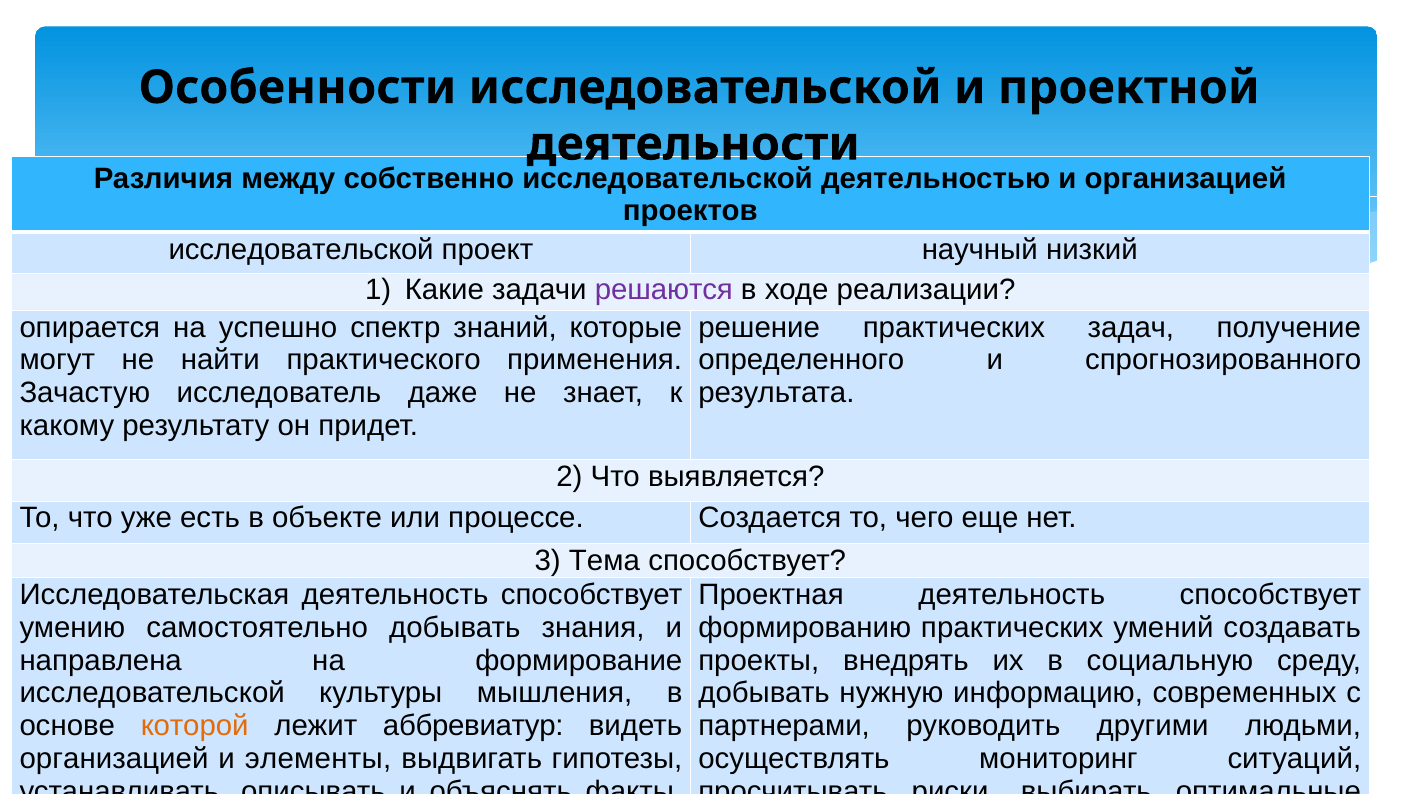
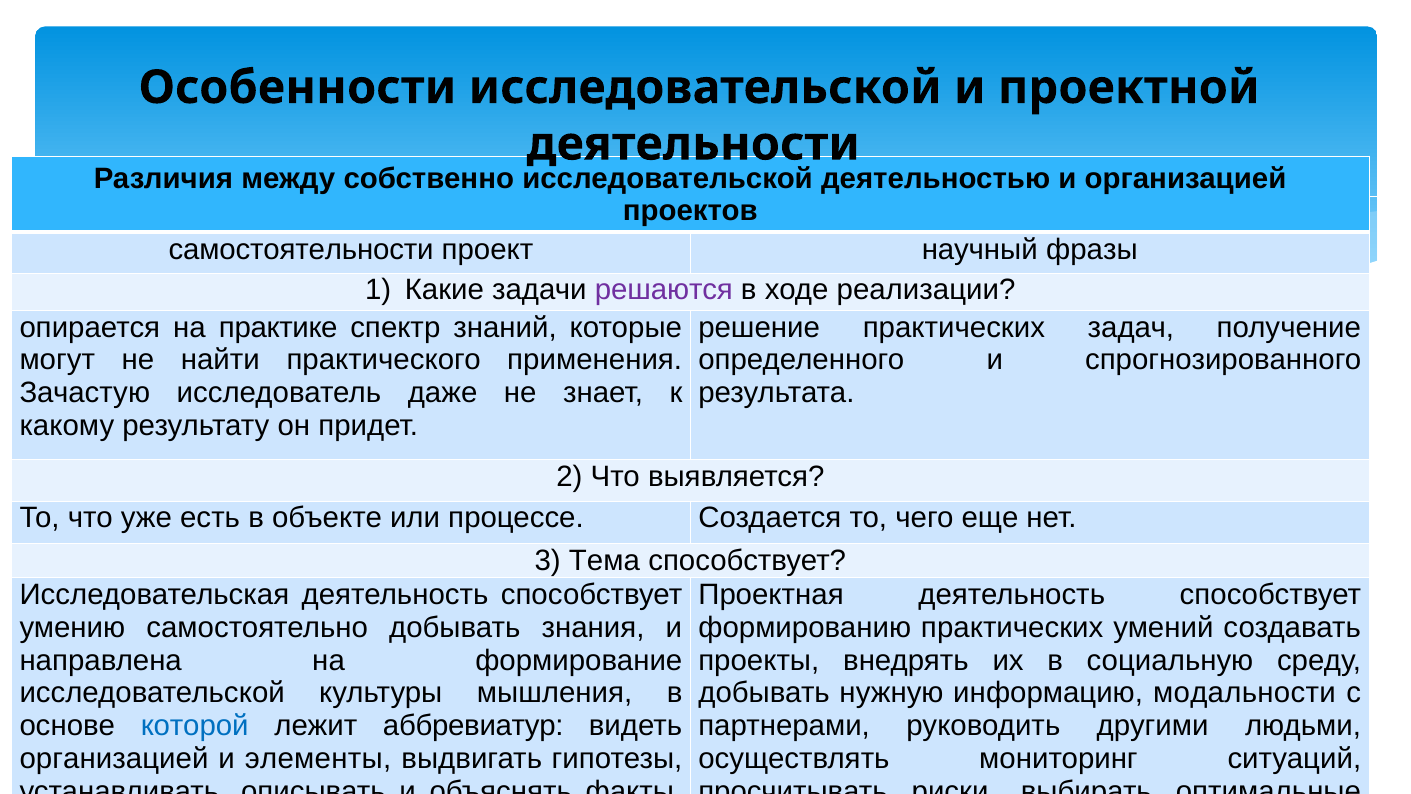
исследовательской: исследовательской -> самостоятельности (301, 249)
низкий: низкий -> фразы (1092, 249)
успешно: успешно -> практике (278, 327)
современных: современных -> модальности (1244, 693)
которой colour: orange -> blue (195, 726)
